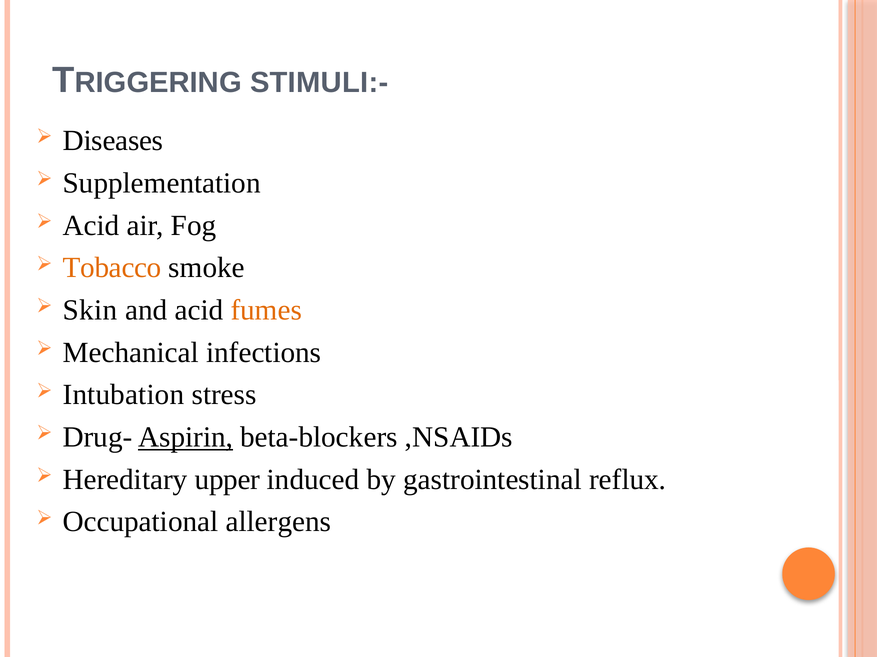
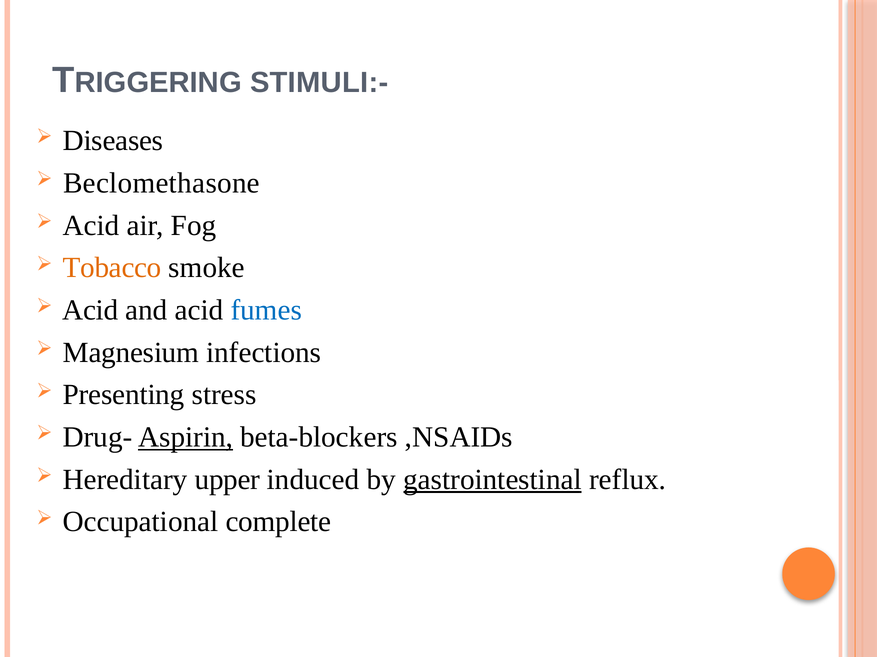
Supplementation: Supplementation -> Beclomethasone (162, 183)
Skin: Skin -> Acid (90, 310)
fumes colour: orange -> blue (266, 310)
Mechanical: Mechanical -> Magnesium (131, 353)
Intubation: Intubation -> Presenting (124, 395)
gastrointestinal underline: none -> present (493, 480)
allergens: allergens -> complete (279, 522)
